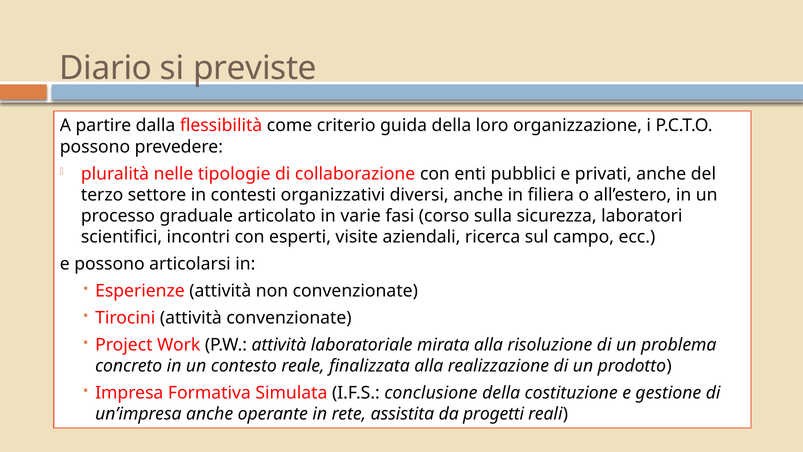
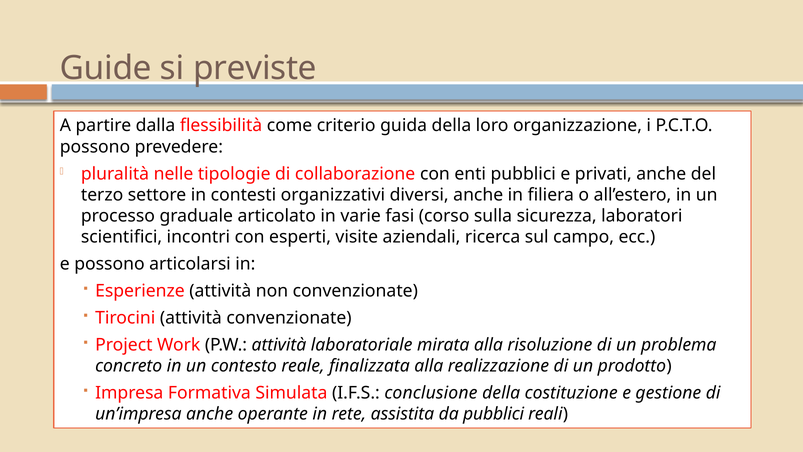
Diario: Diario -> Guide (106, 68)
da progetti: progetti -> pubblici (494, 414)
